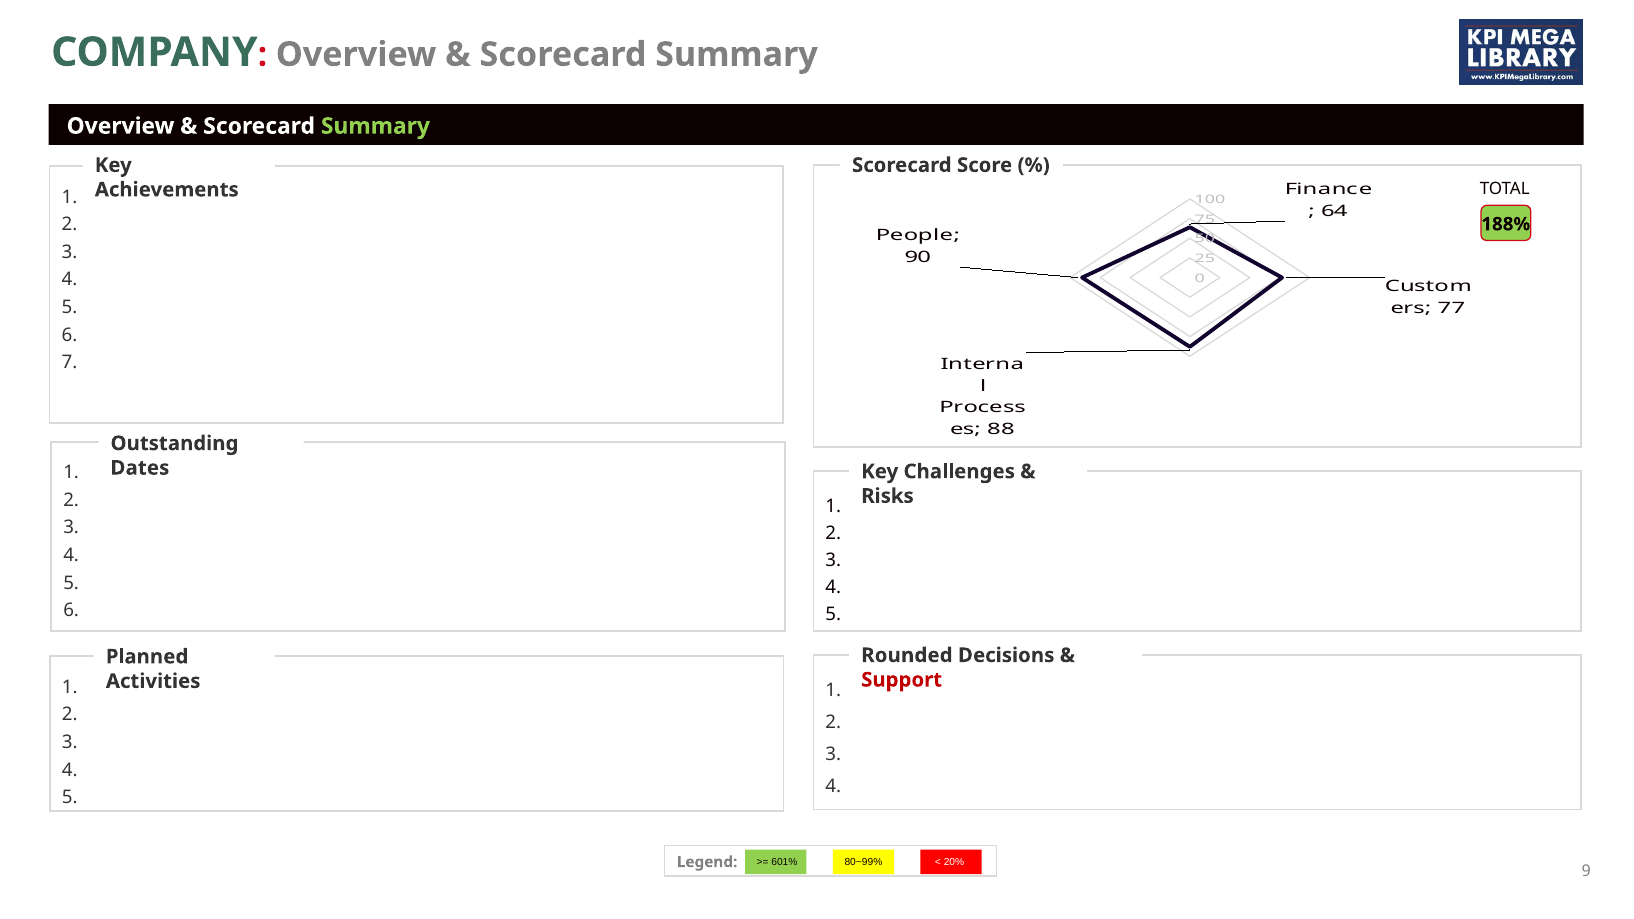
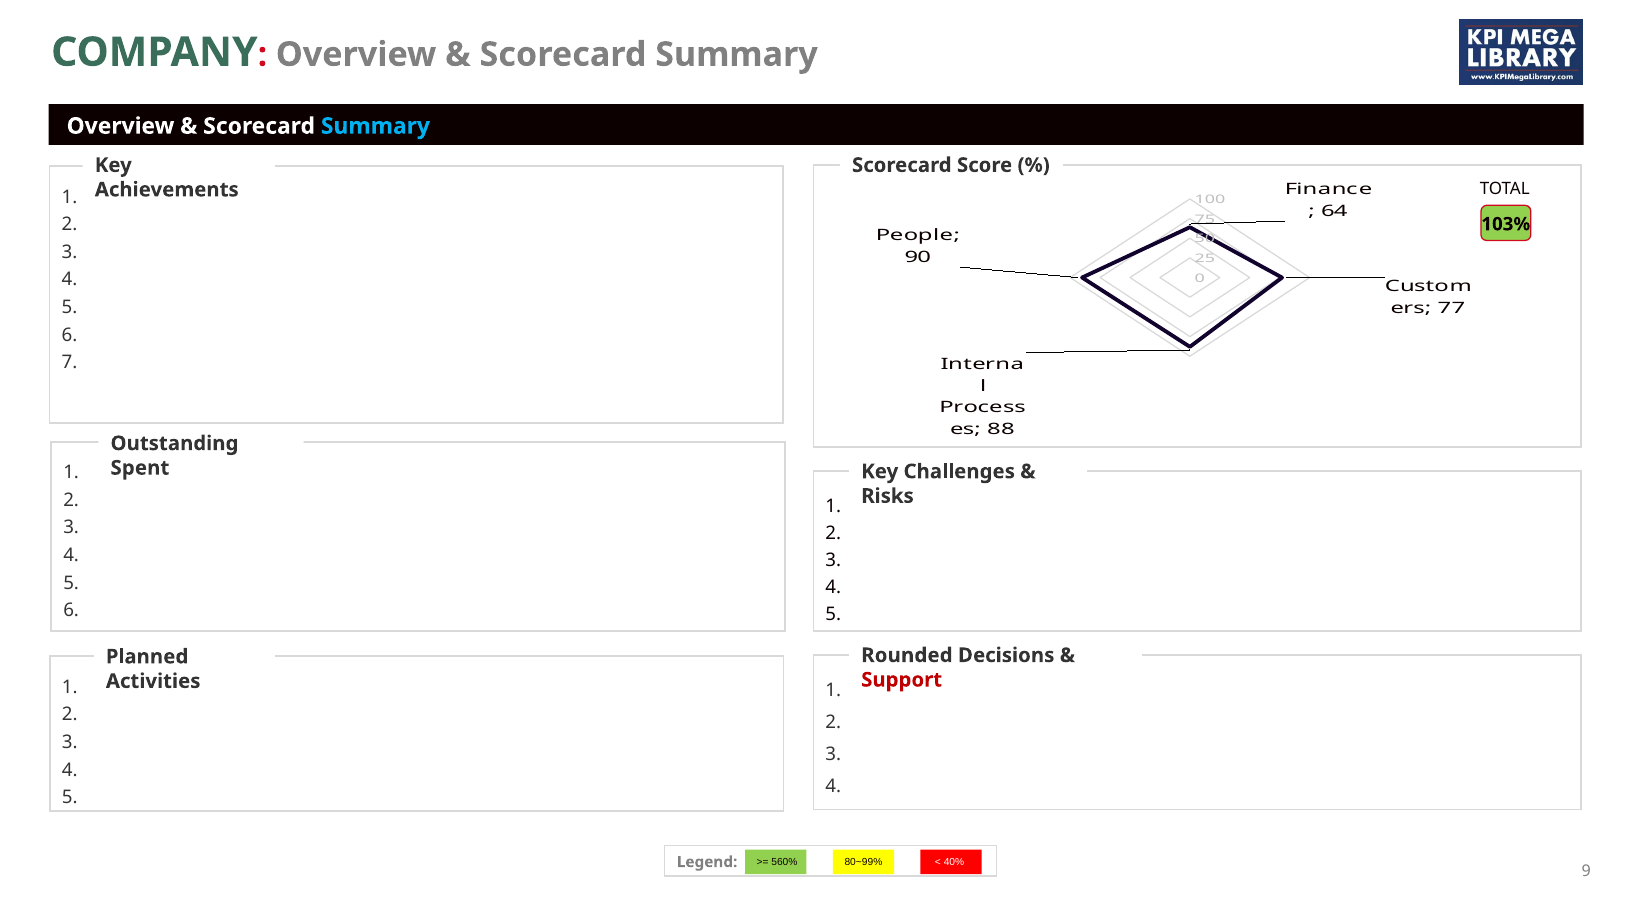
Summary colour: light green -> light blue (375, 126)
188%: 188% -> 103% (1506, 224)
Dates: Dates -> Spent (140, 468)
601%: 601% -> 560% (784, 863)
20%: 20% -> 40% (954, 863)
